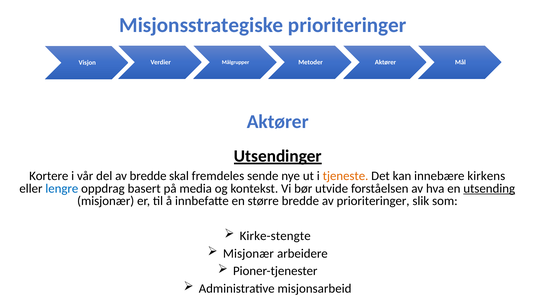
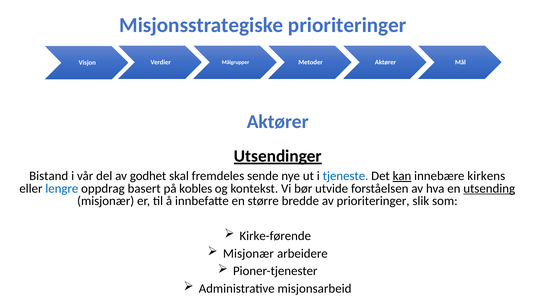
Kortere: Kortere -> Bistand (49, 176)
av bredde: bredde -> godhet (148, 176)
tjeneste colour: orange -> blue (346, 176)
kan underline: none -> present (402, 176)
media: media -> kobles (196, 188)
Kirke-stengte: Kirke-stengte -> Kirke-førende (275, 236)
